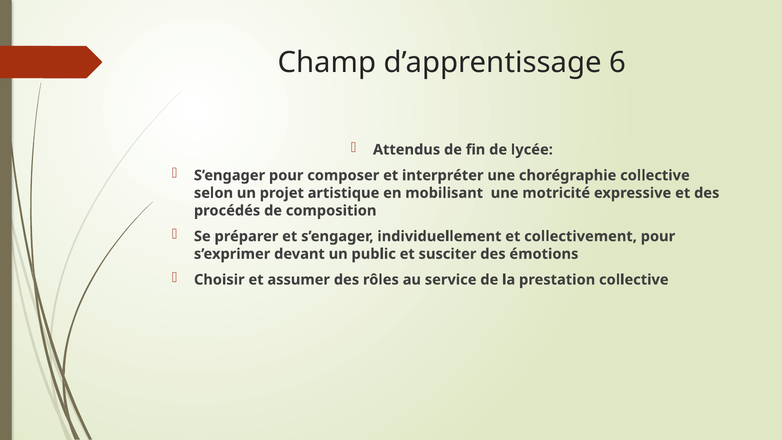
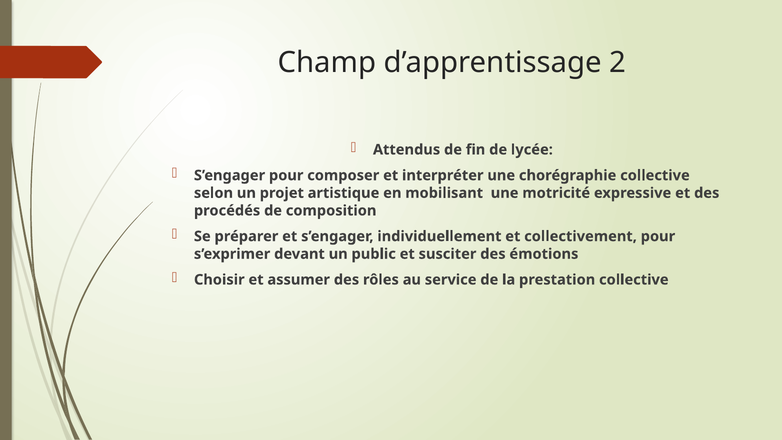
6: 6 -> 2 (618, 63)
